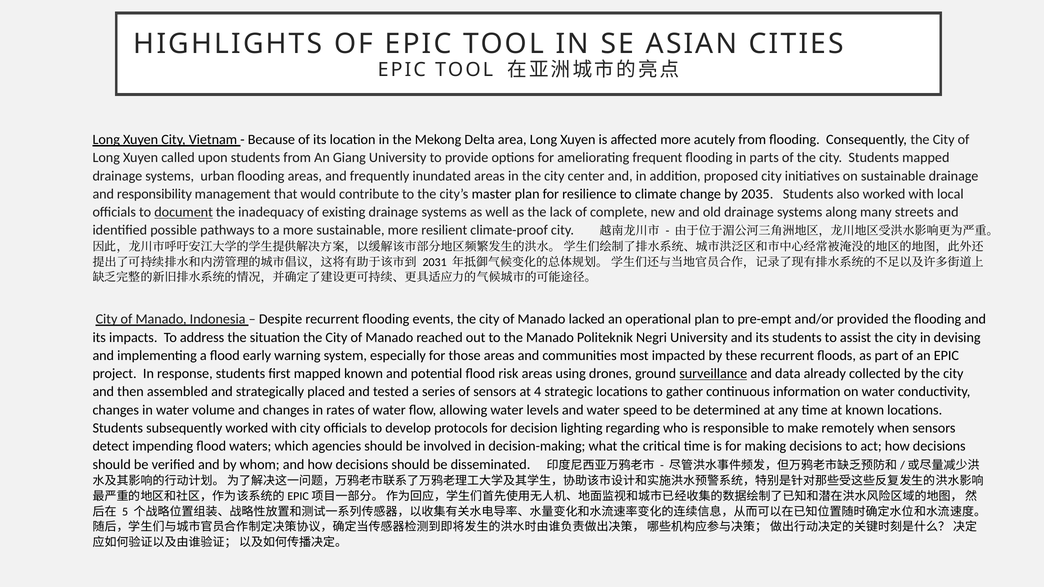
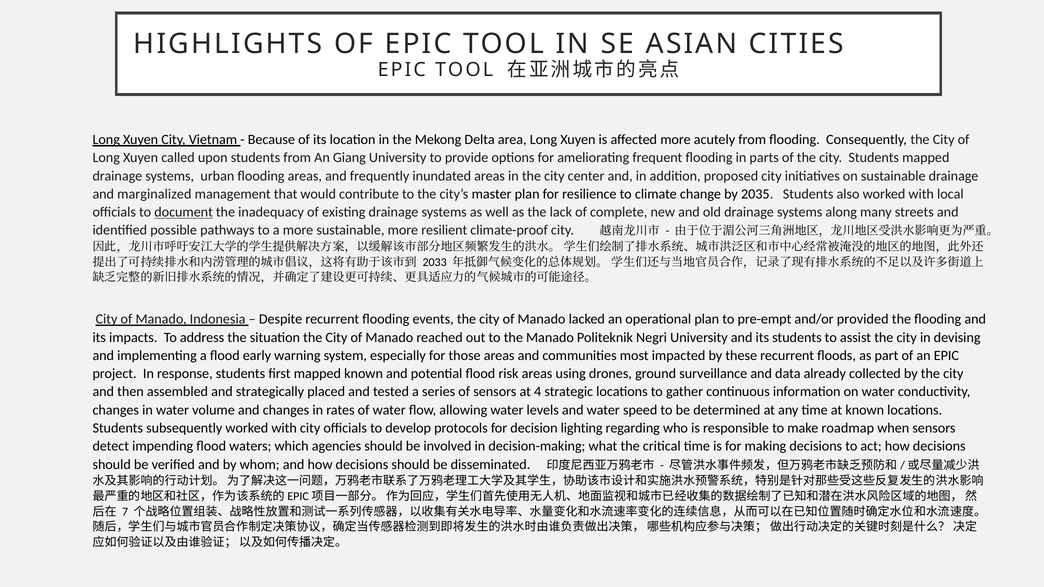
responsibility: responsibility -> marginalized (154, 194)
2031: 2031 -> 2033 (435, 262)
surveillance underline: present -> none (713, 374)
remotely: remotely -> roadmap (848, 428)
5: 5 -> 7 (125, 512)
